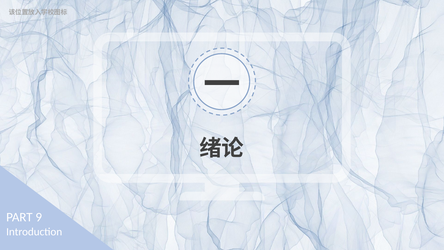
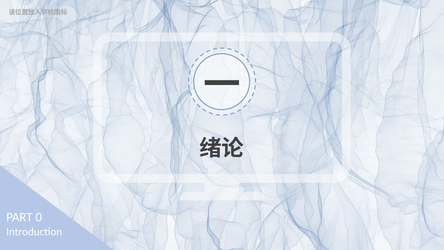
9: 9 -> 0 (39, 217)
